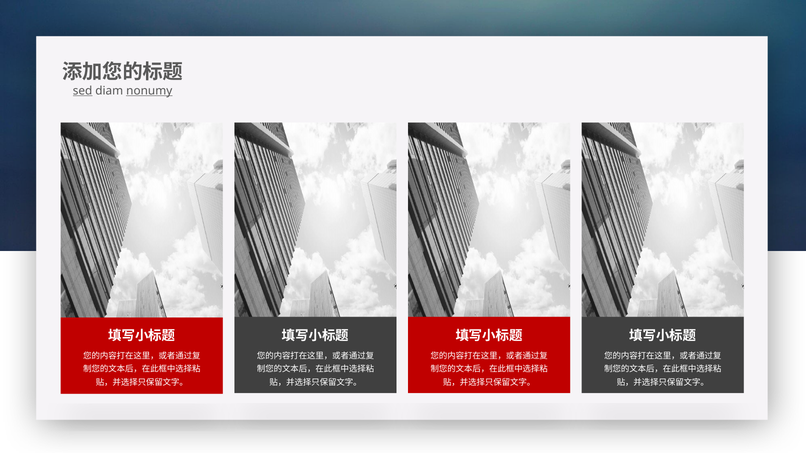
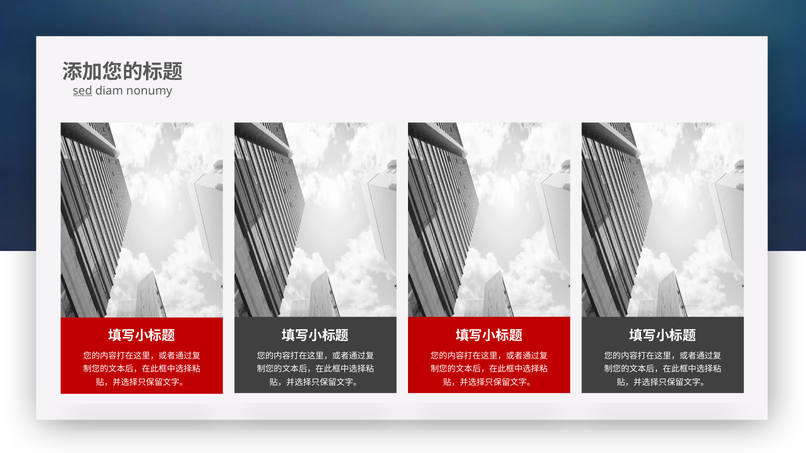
nonumy underline: present -> none (149, 91)
